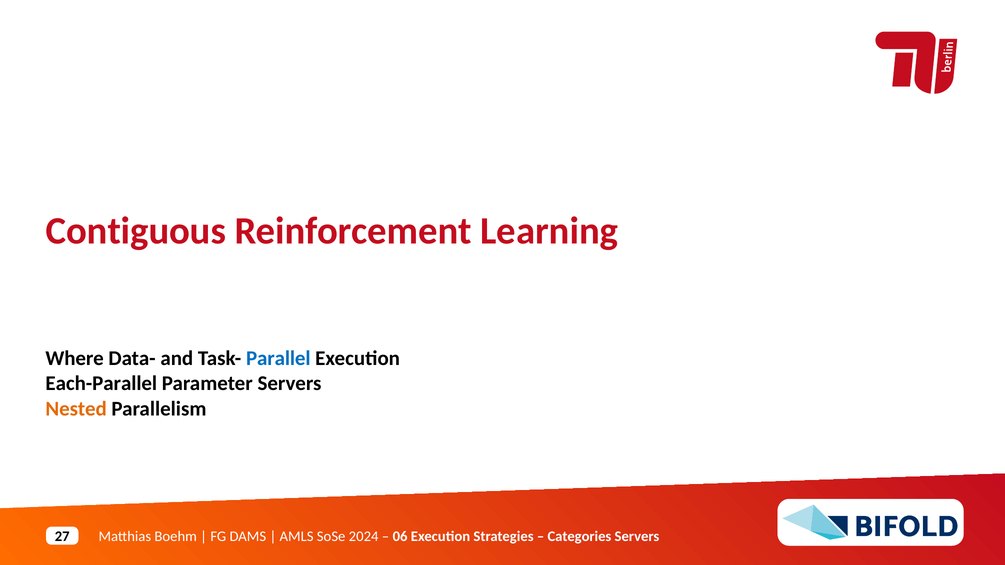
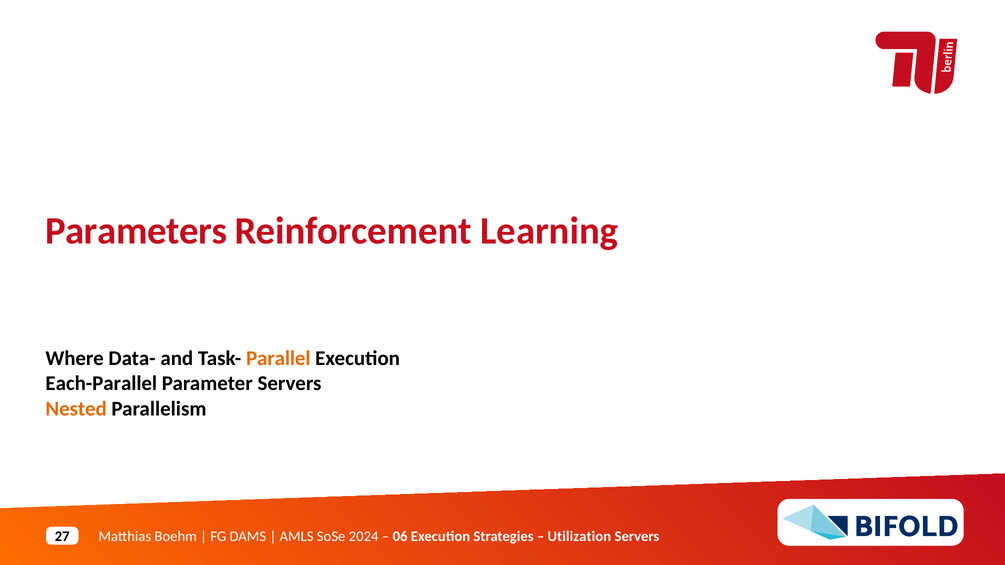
Contiguous: Contiguous -> Parameters (136, 231)
Parallel colour: blue -> orange (278, 359)
Categories: Categories -> Utilization (579, 537)
